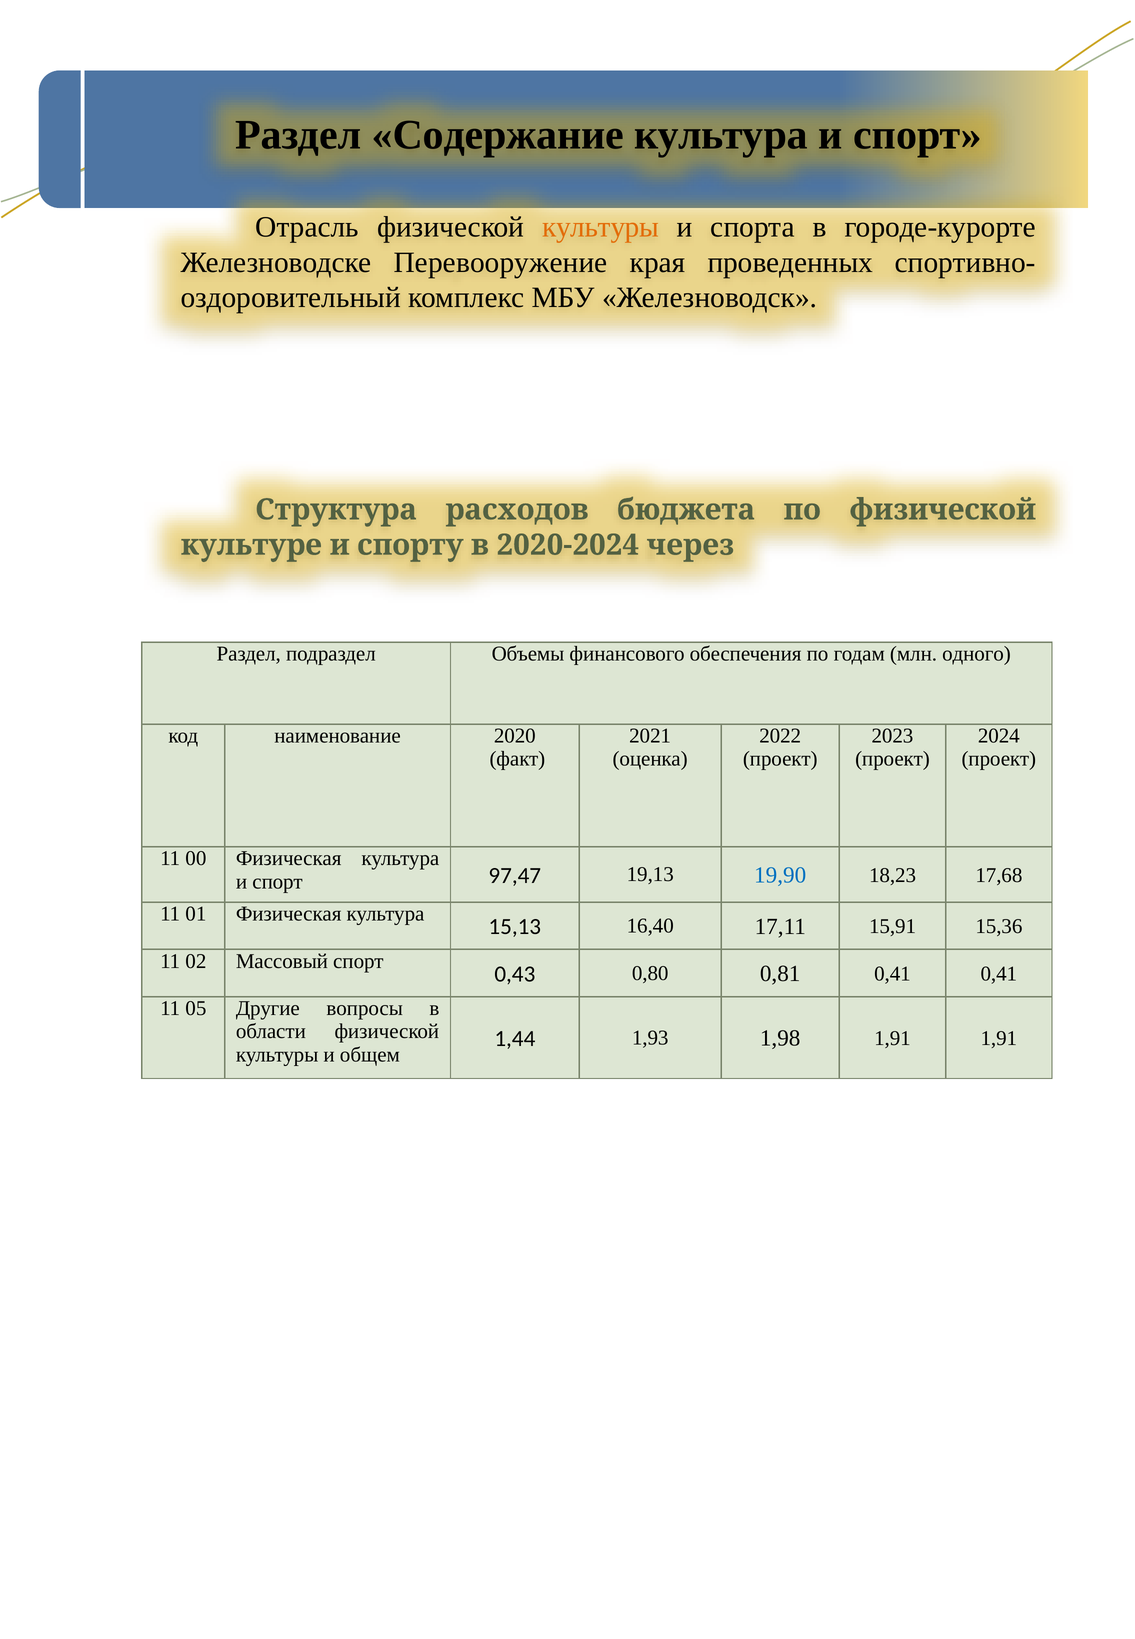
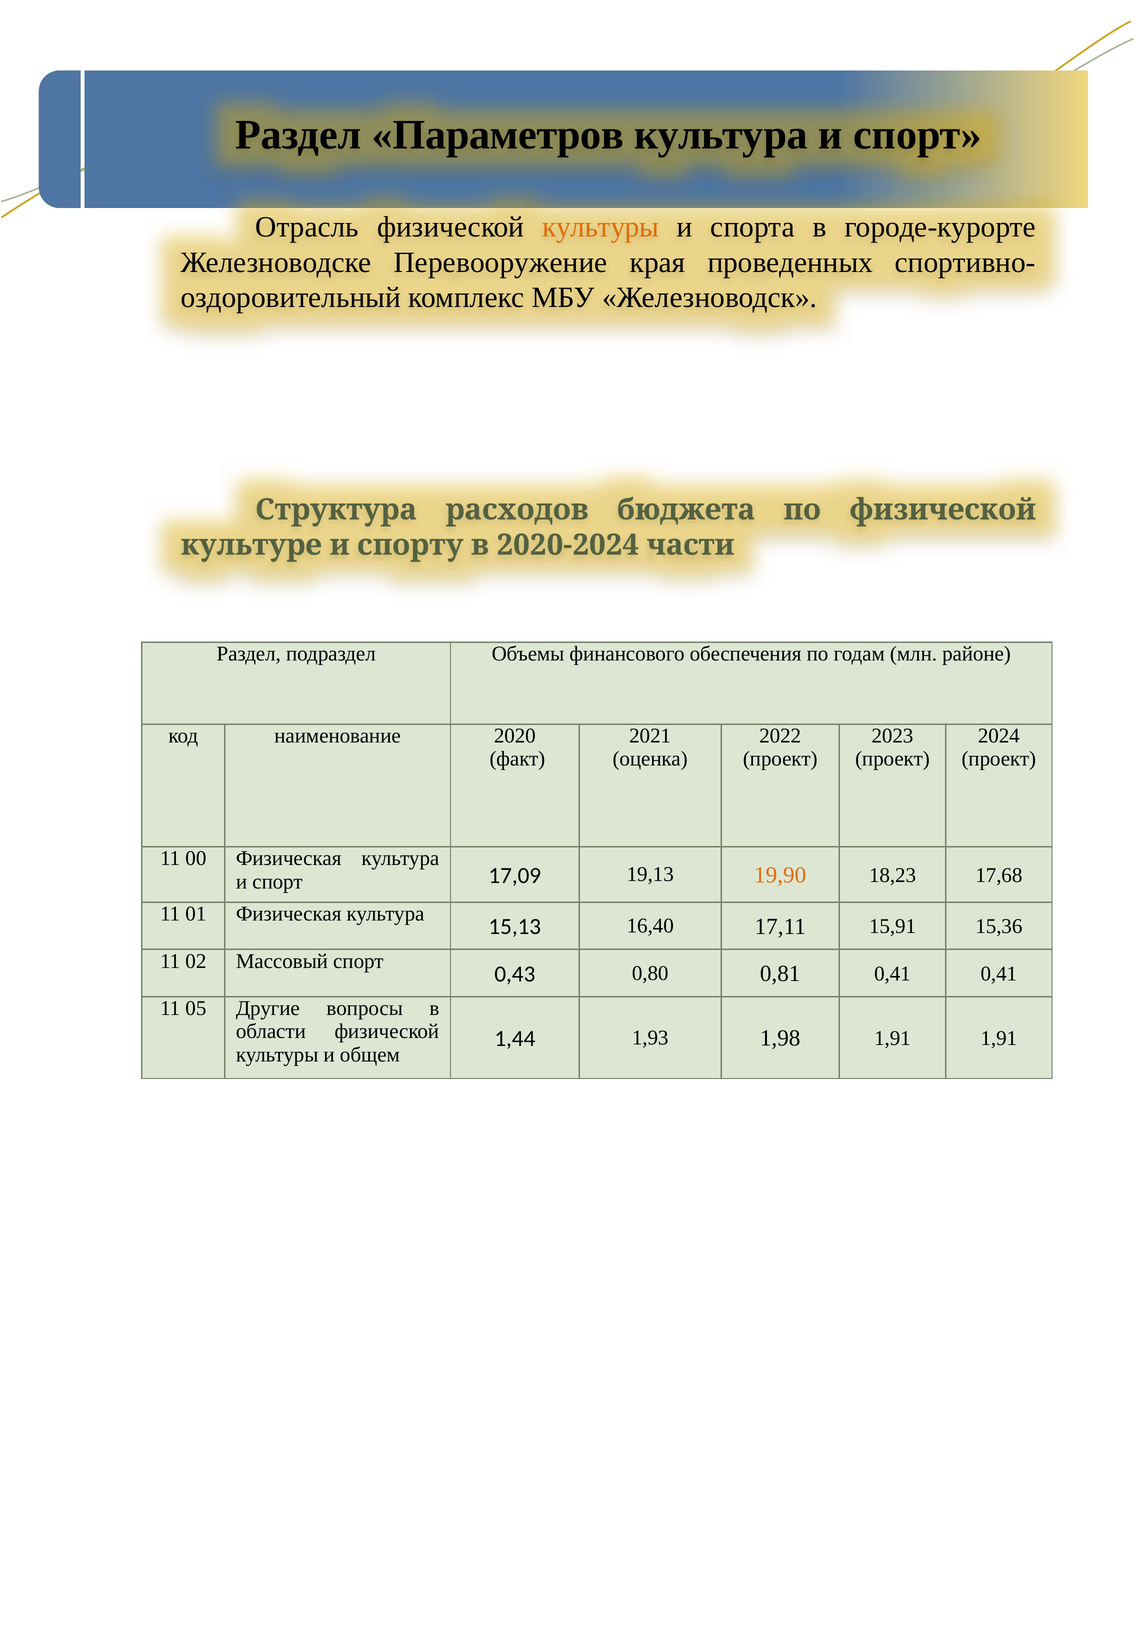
Содержание: Содержание -> Параметров (498, 135)
через: через -> части (691, 545)
одного: одного -> районе (976, 654)
97,47: 97,47 -> 17,09 (515, 876)
19,90 colour: blue -> orange (780, 875)
